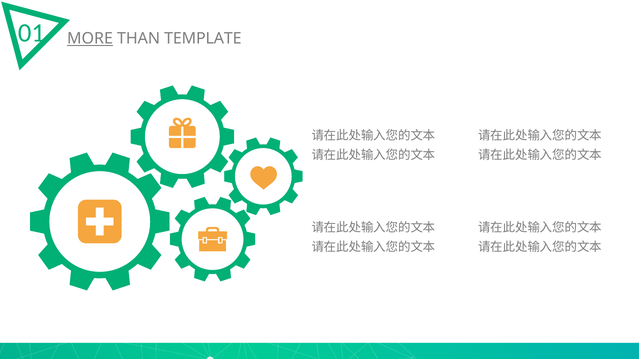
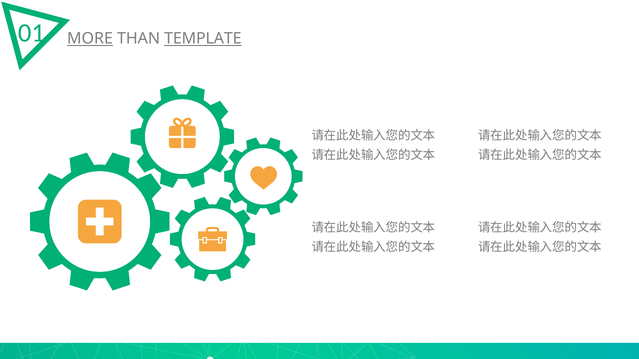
TEMPLATE underline: none -> present (203, 39)
